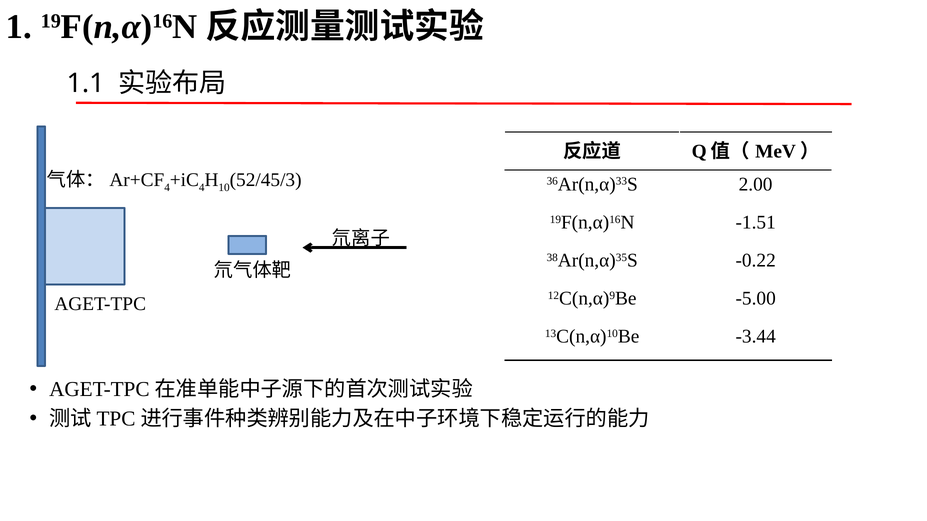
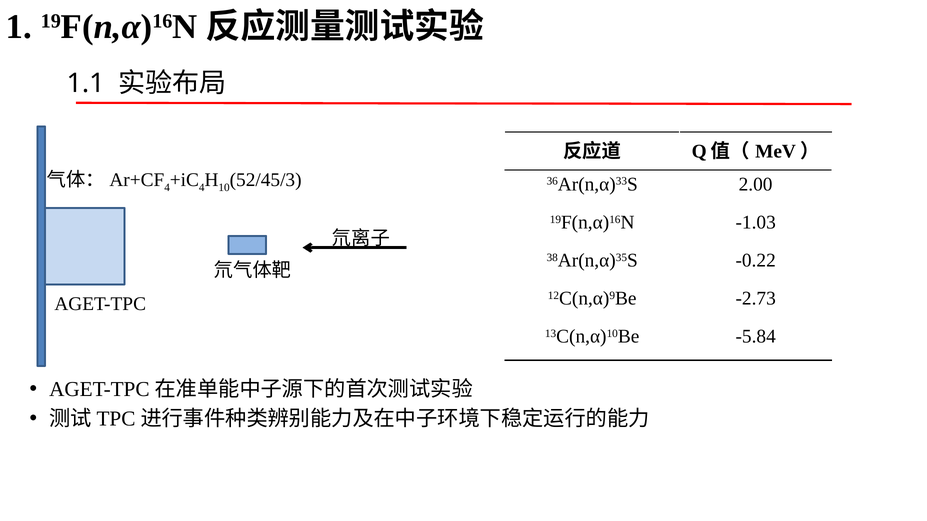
-1.51: -1.51 -> -1.03 (756, 223)
-5.00: -5.00 -> -2.73 (756, 299)
-3.44: -3.44 -> -5.84 (756, 337)
